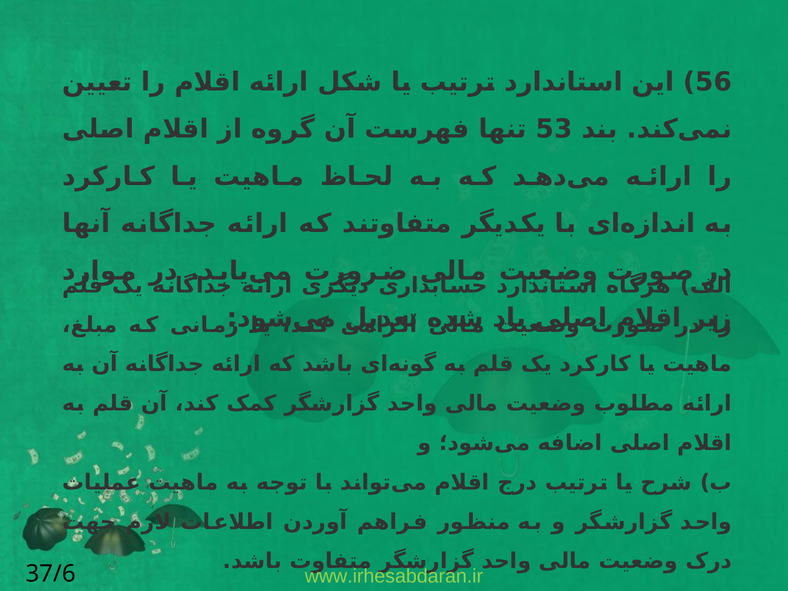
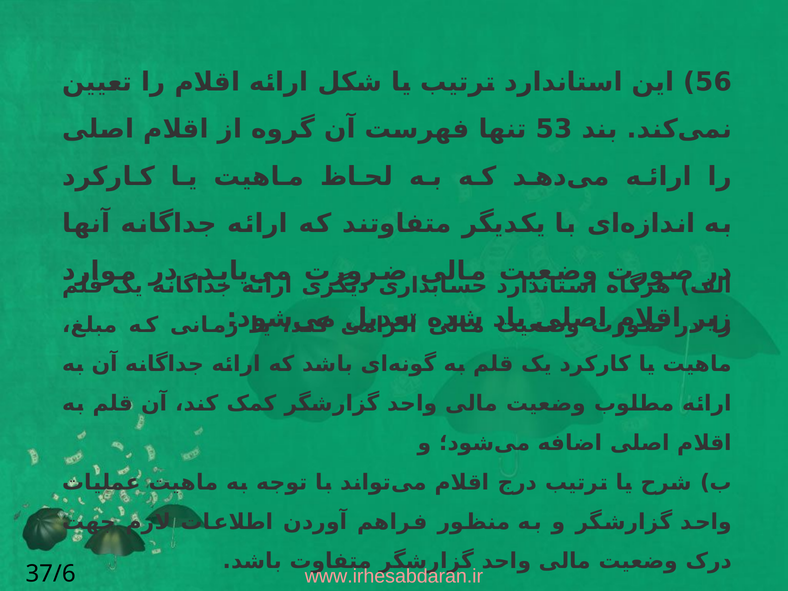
www.irhesabdaran.ir colour: light green -> pink (394, 576)
